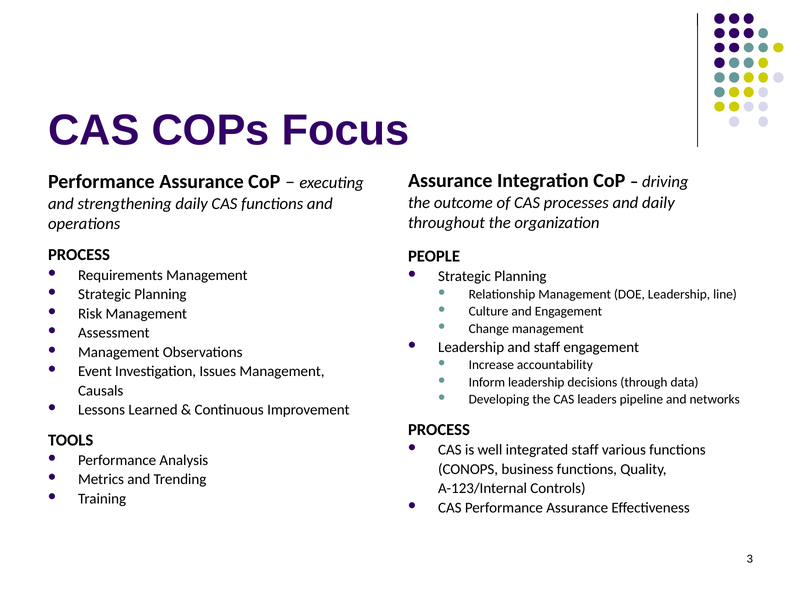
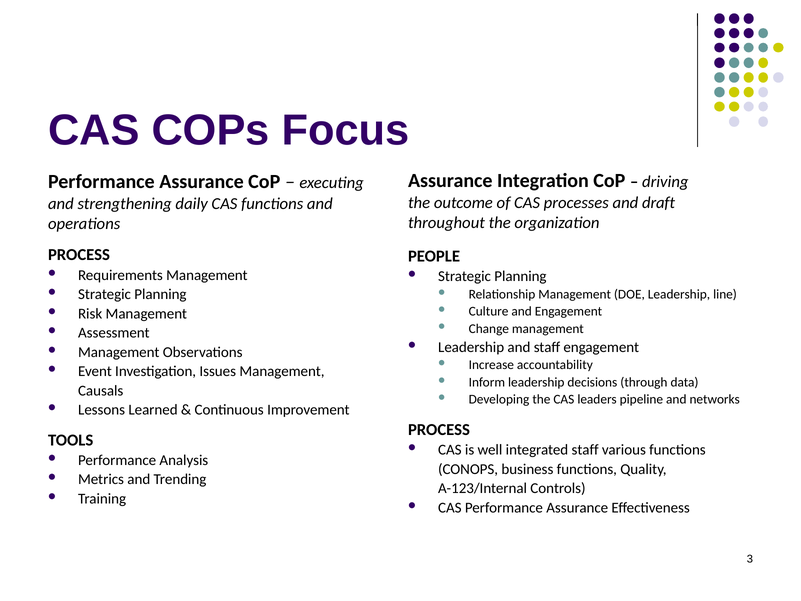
and daily: daily -> draft (659, 202)
